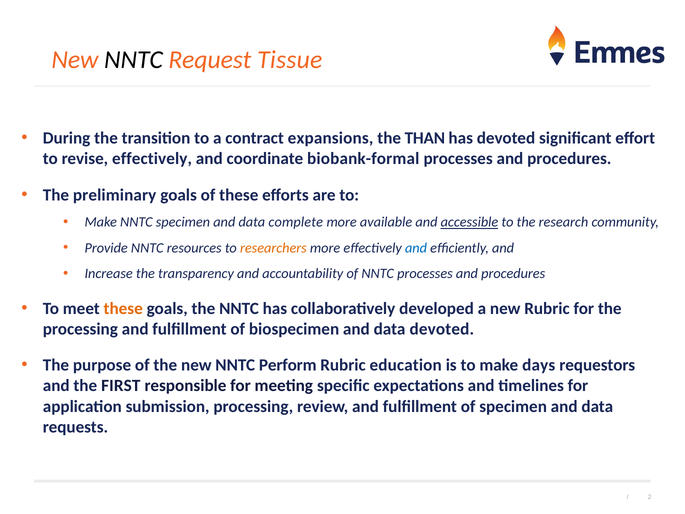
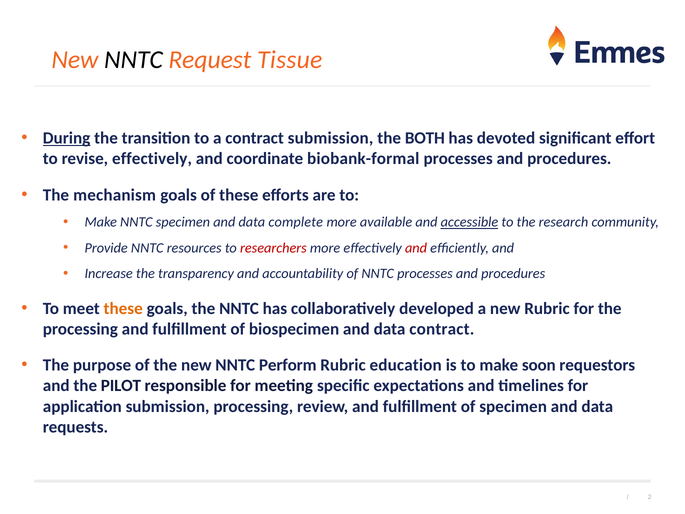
During underline: none -> present (67, 138)
contract expansions: expansions -> submission (331, 138)
THAN: THAN -> BOTH (425, 138)
preliminary: preliminary -> mechanism (115, 195)
researchers colour: orange -> red (273, 248)
and colour: blue -> red (416, 248)
data devoted: devoted -> contract (442, 329)
days: days -> soon (539, 365)
FIRST: FIRST -> PILOT (121, 386)
